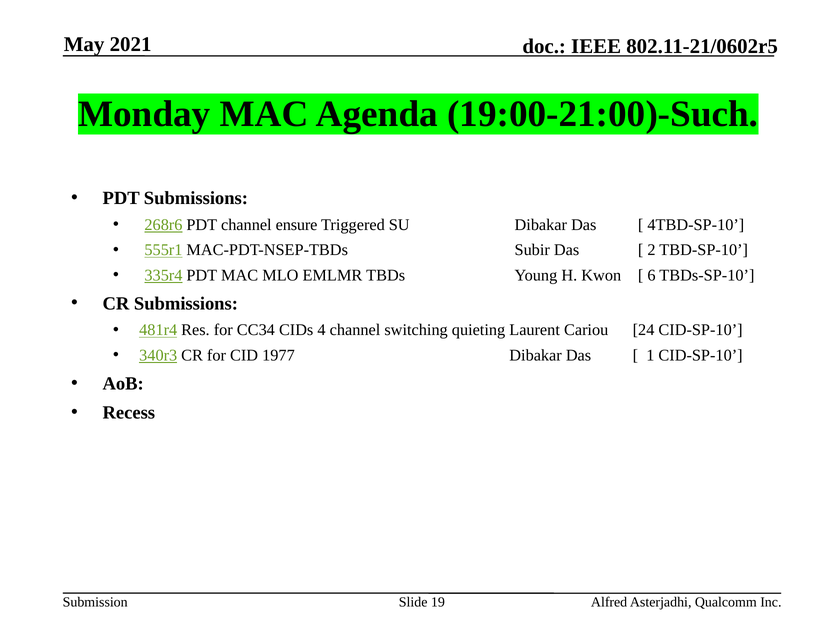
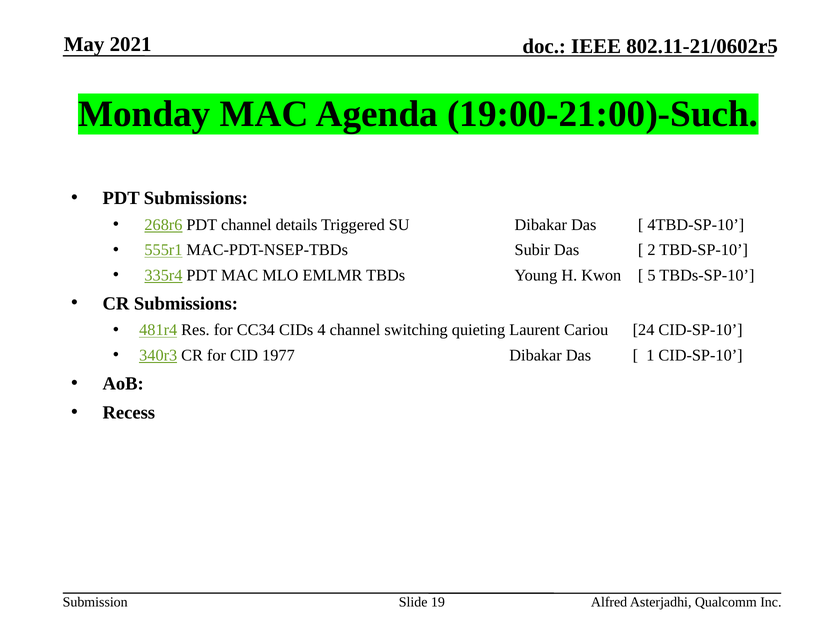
ensure: ensure -> details (297, 225)
6: 6 -> 5 (652, 275)
